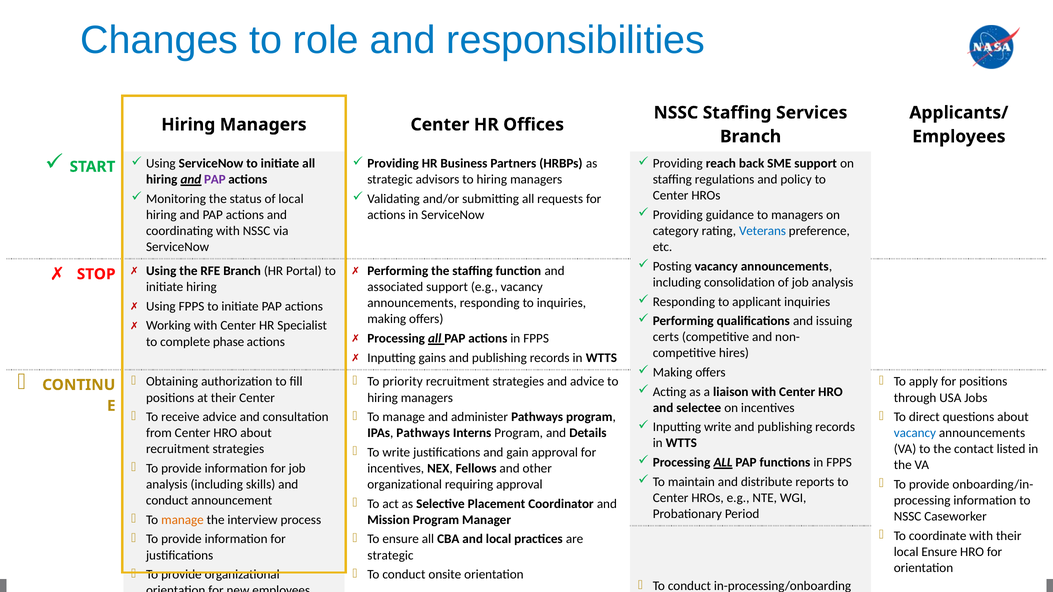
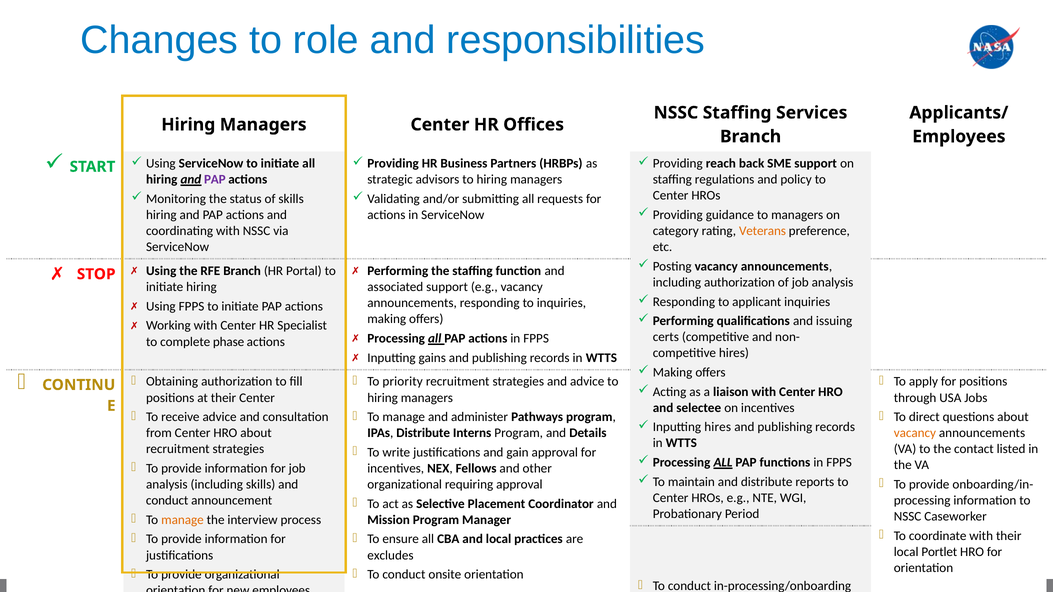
of local: local -> skills (291, 199)
Veterans colour: blue -> orange (762, 231)
including consolidation: consolidation -> authorization (740, 282)
Inputting write: write -> hires (718, 427)
IPAs Pathways: Pathways -> Distribute (423, 433)
vacancy colour: blue -> orange (915, 433)
local Ensure: Ensure -> Portlet (939, 552)
strategic: strategic -> excludes (390, 555)
